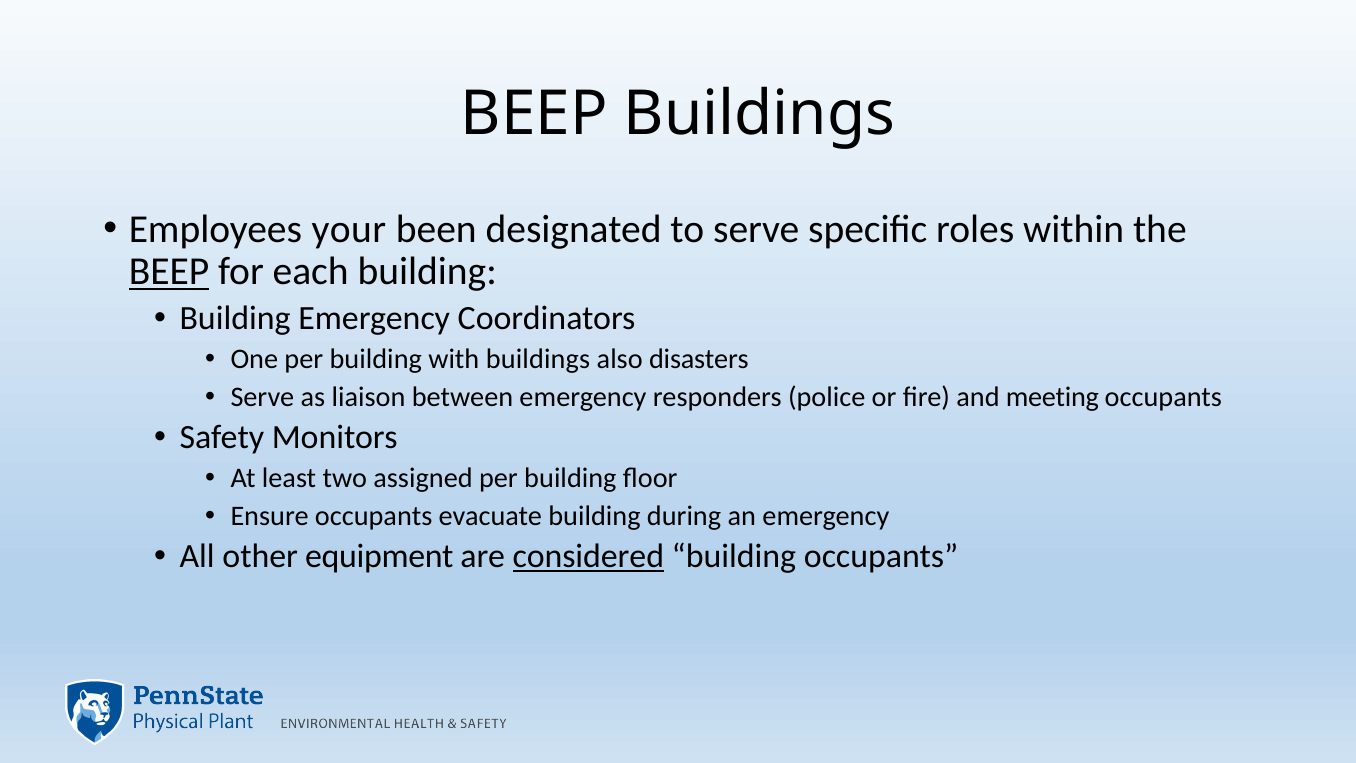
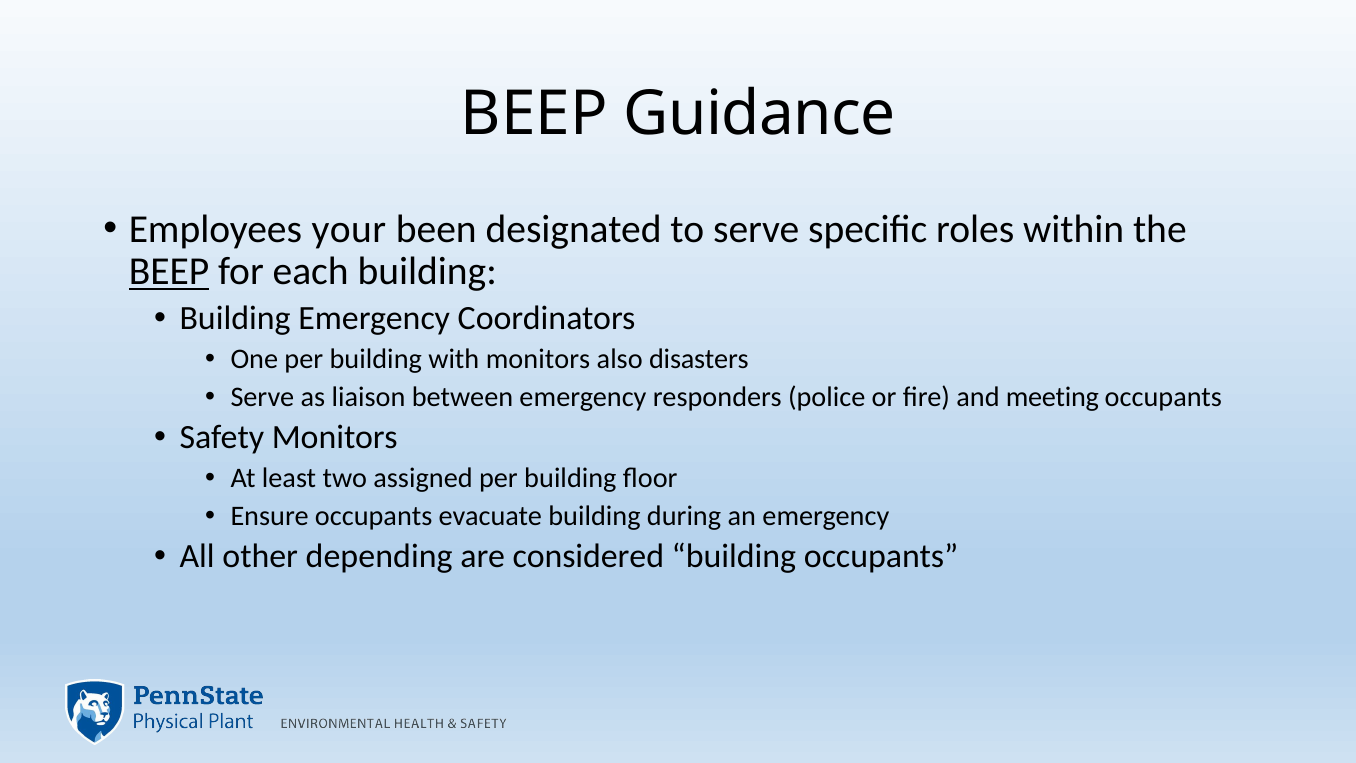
BEEP Buildings: Buildings -> Guidance (760, 114)
with buildings: buildings -> monitors (538, 359)
equipment: equipment -> depending (379, 556)
considered underline: present -> none (588, 556)
